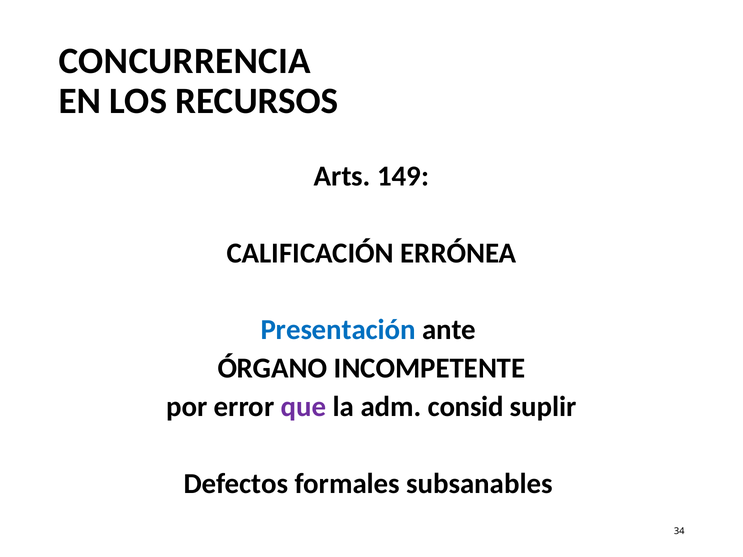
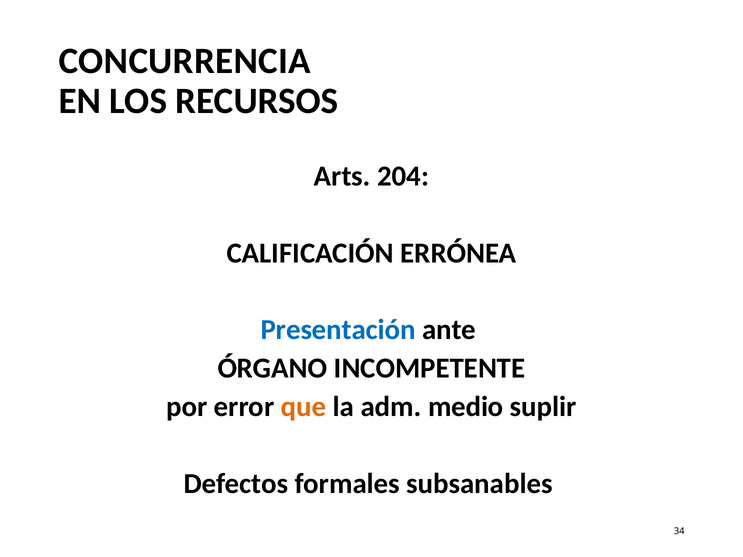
149: 149 -> 204 (403, 176)
que colour: purple -> orange (304, 407)
consid: consid -> medio (466, 407)
